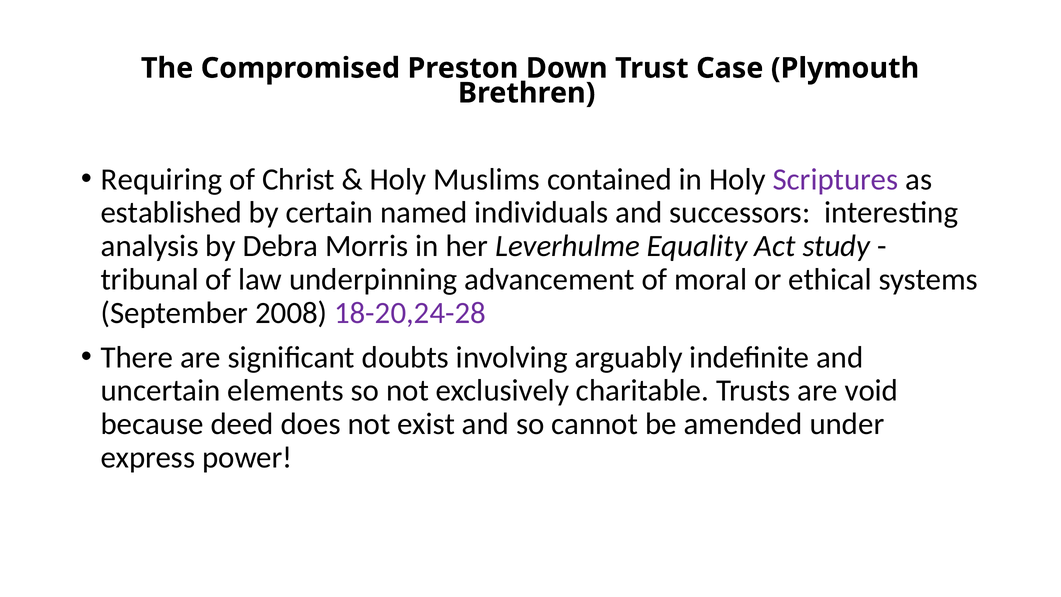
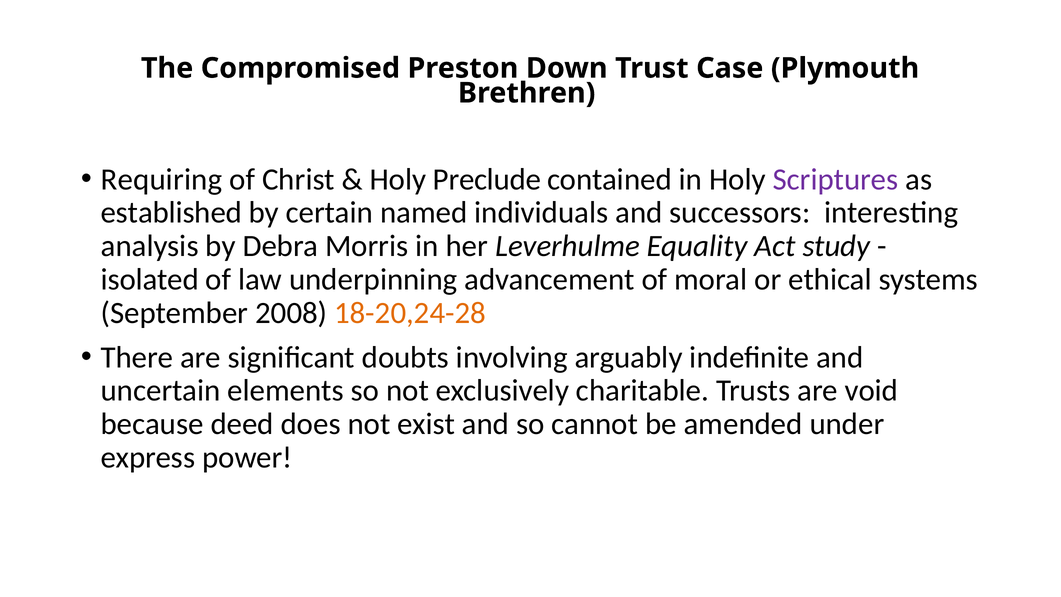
Muslims: Muslims -> Preclude (487, 179)
tribunal: tribunal -> isolated (150, 279)
18-20,24-28 colour: purple -> orange (410, 313)
